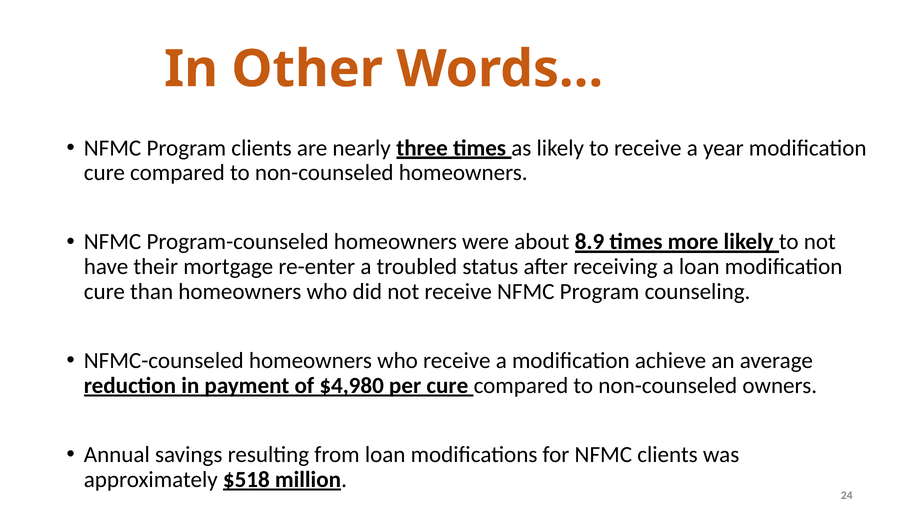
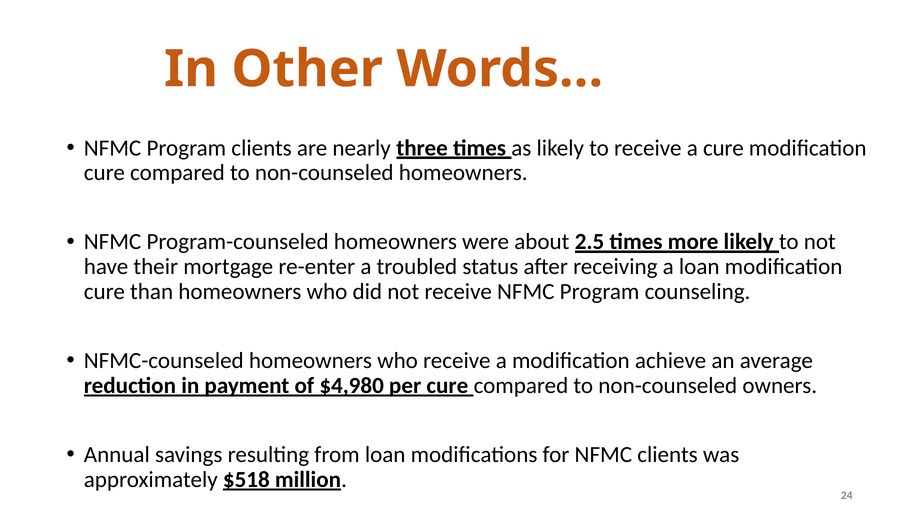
a year: year -> cure (723, 148)
8.9: 8.9 -> 2.5 (590, 242)
